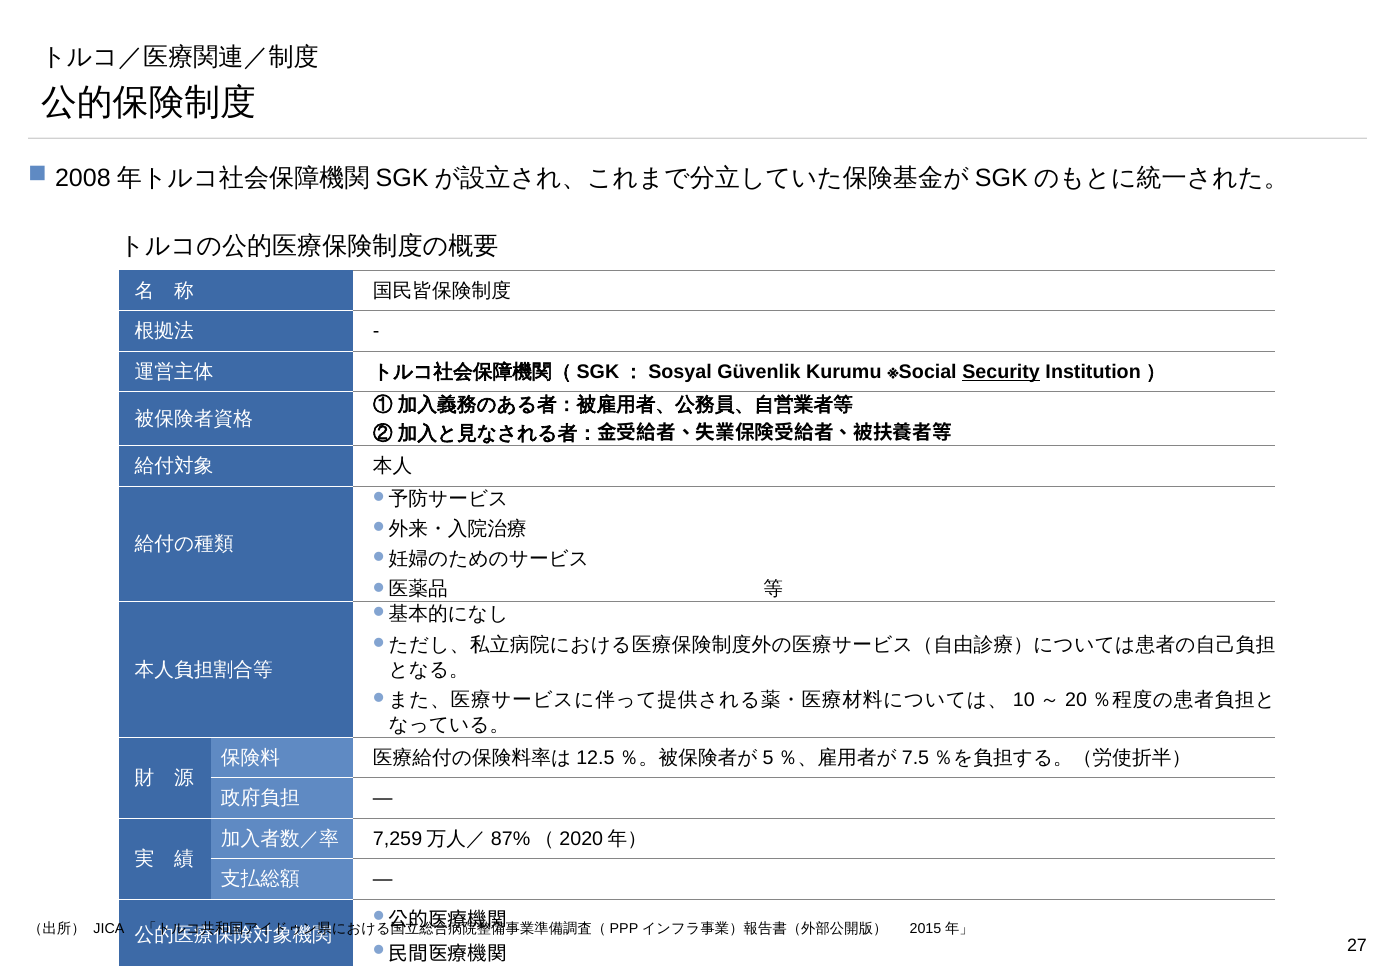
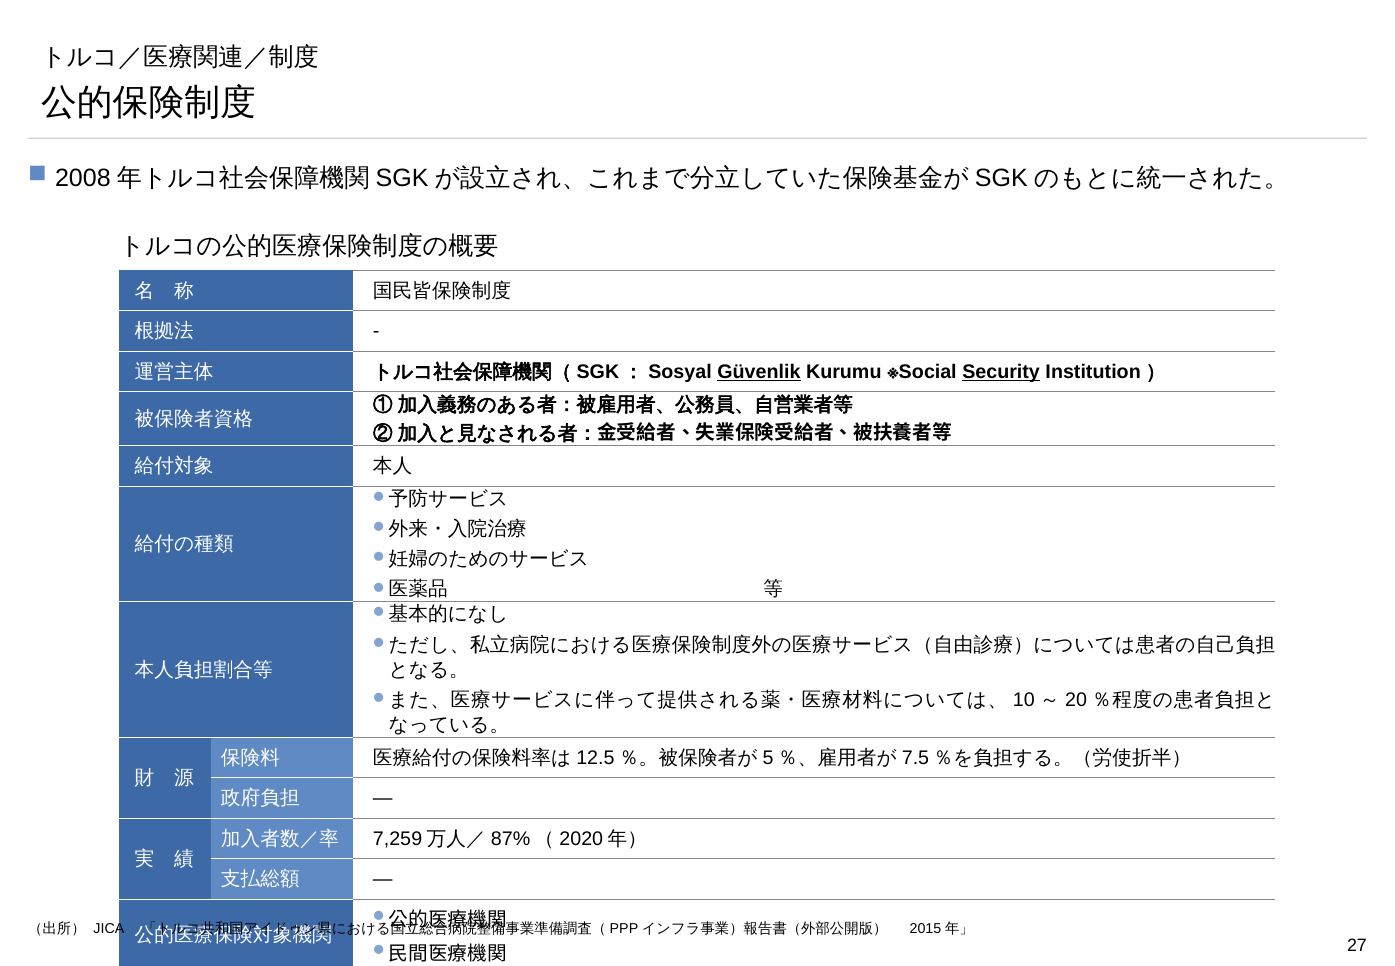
Güvenlik underline: none -> present (759, 372)
